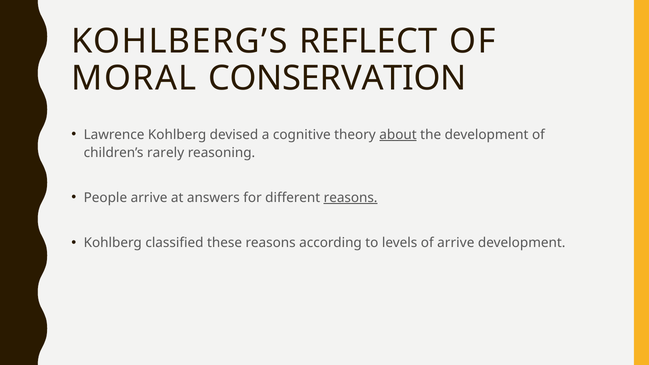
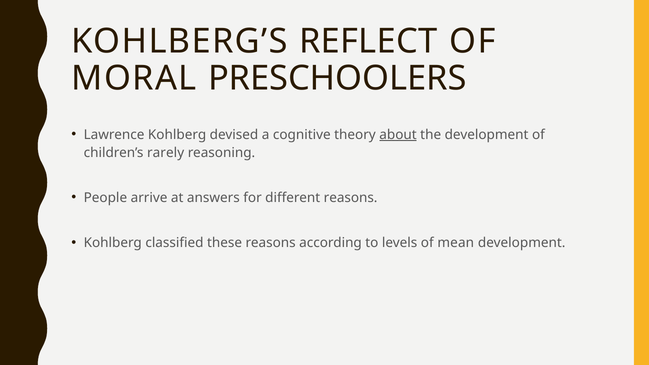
CONSERVATION: CONSERVATION -> PRESCHOOLERS (337, 78)
reasons underline: present -> none (351, 198)
of arrive: arrive -> mean (456, 243)
